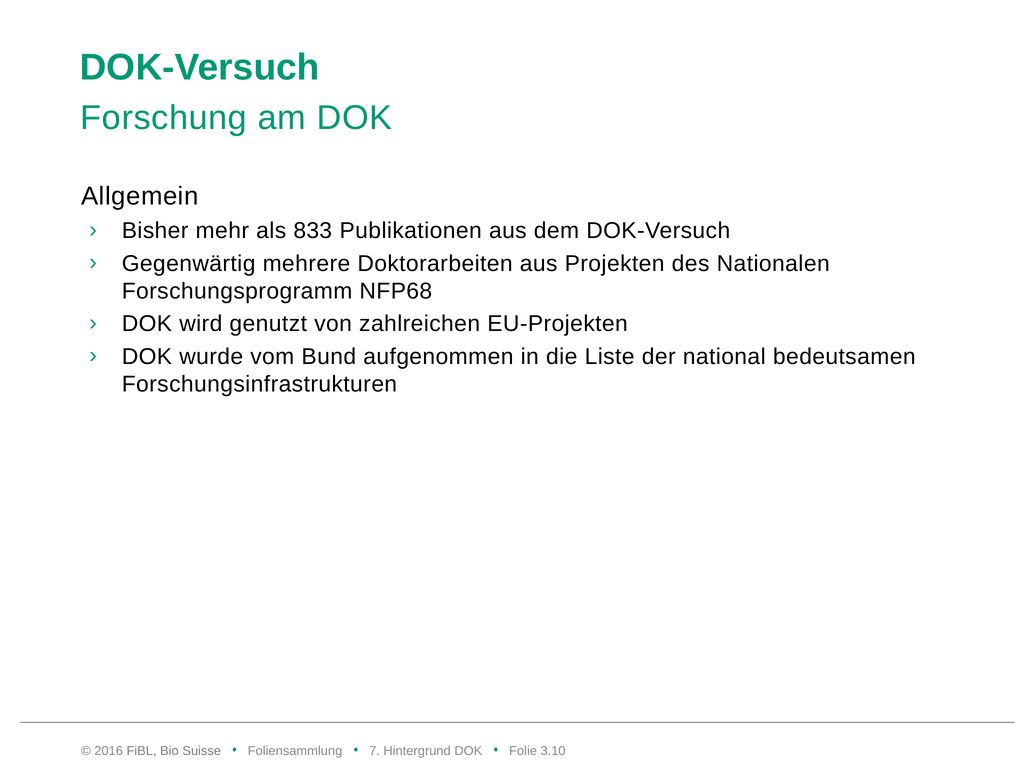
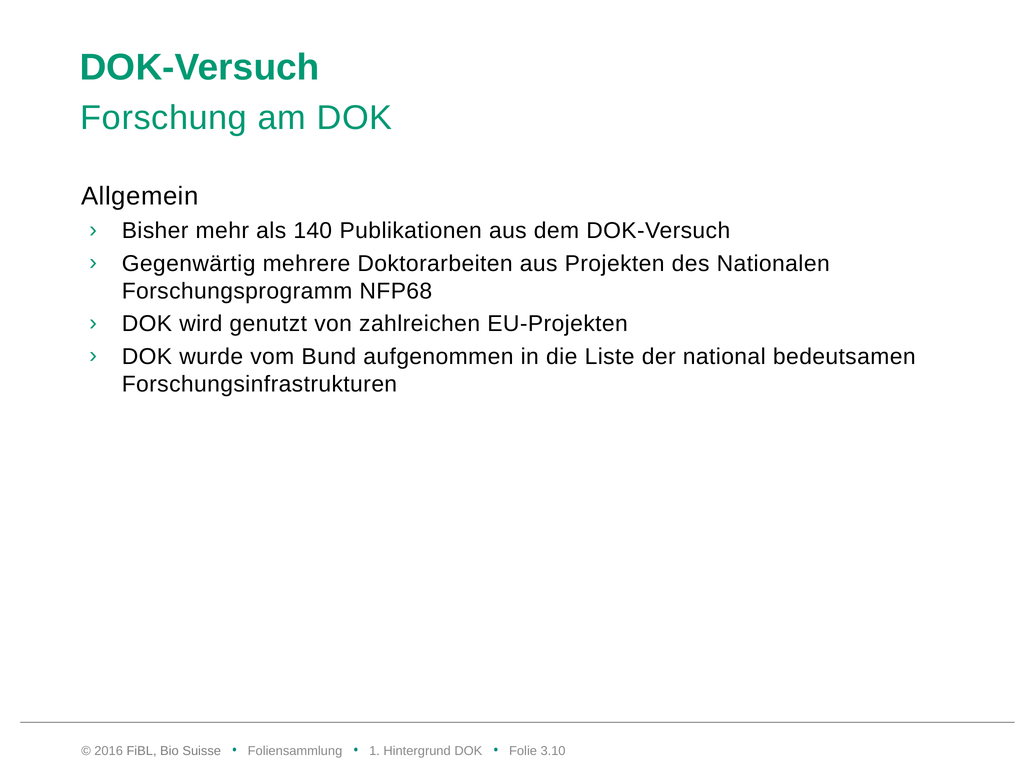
833: 833 -> 140 (313, 231)
7: 7 -> 1 (374, 751)
